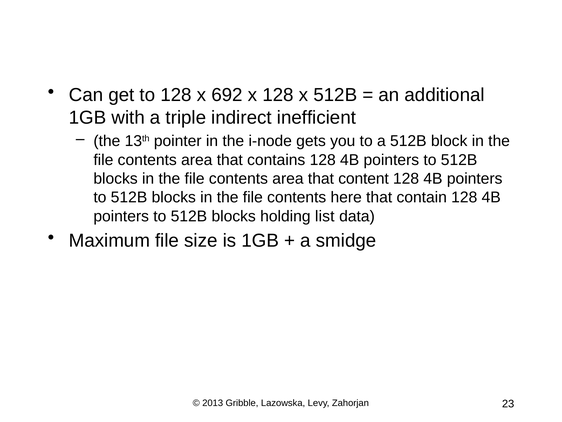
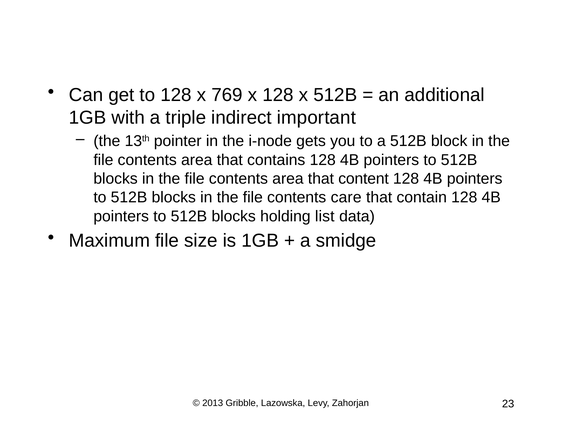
692: 692 -> 769 (227, 95)
inefficient: inefficient -> important (316, 117)
here: here -> care (346, 197)
